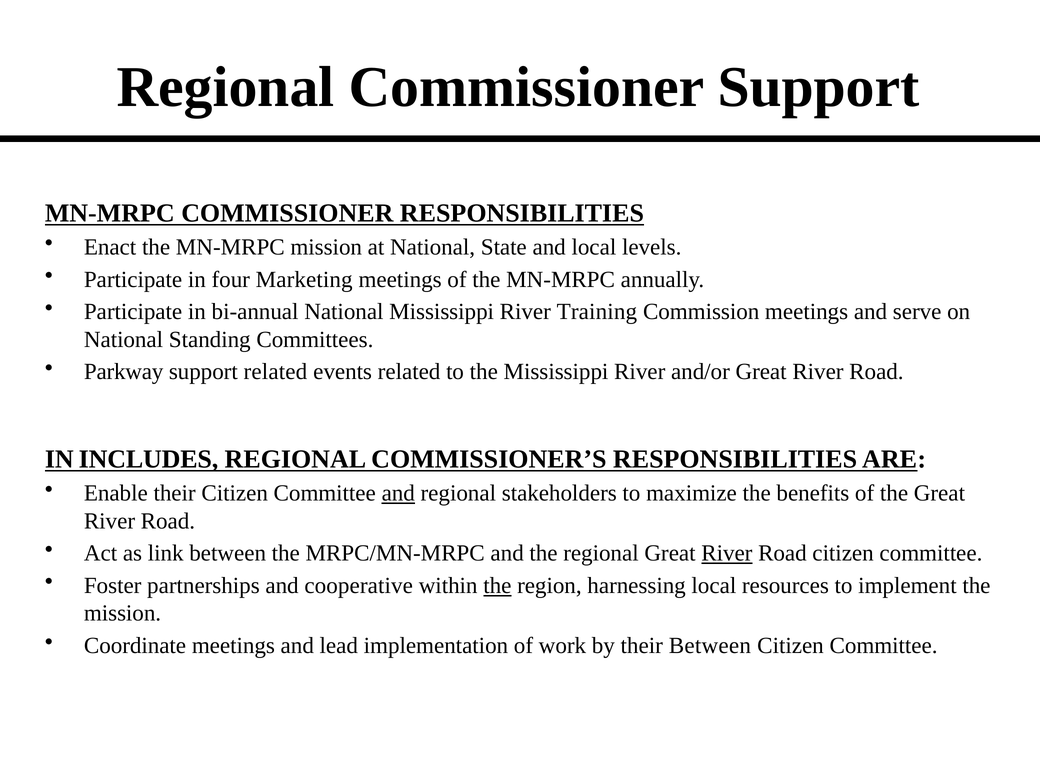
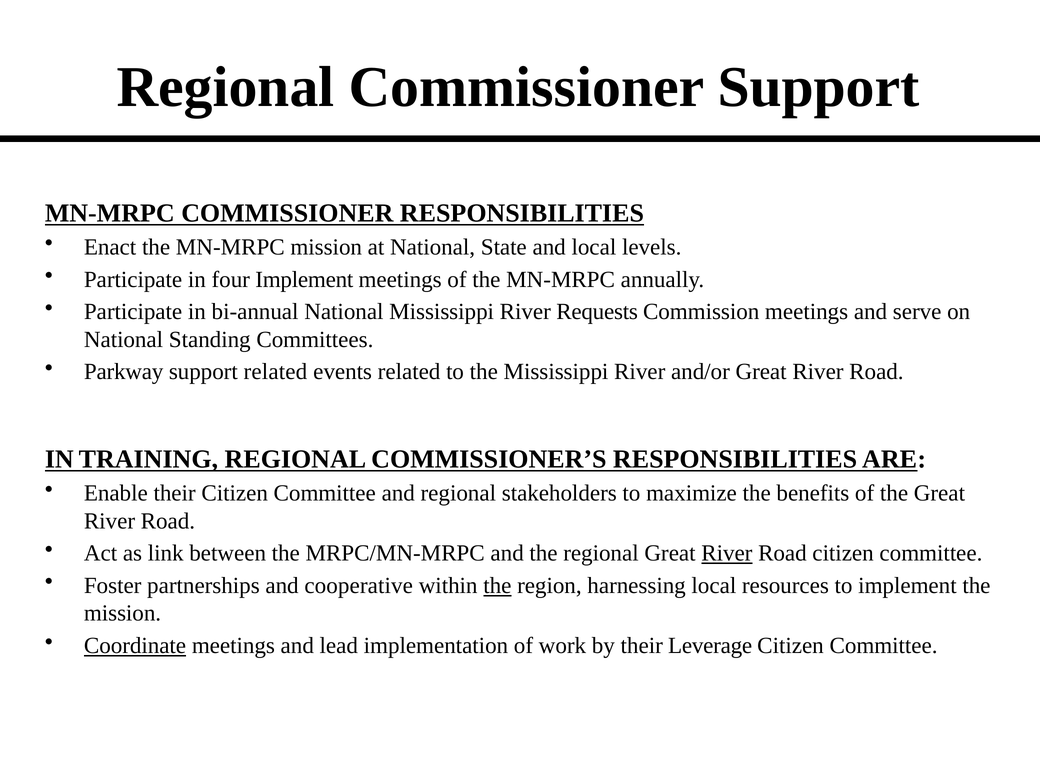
four Marketing: Marketing -> Implement (304, 279)
Training: Training -> Requests (597, 312)
INCLUDES: INCLUDES -> TRAINING (148, 459)
and underline: present -> none (398, 493)
Coordinate underline: none -> present (135, 646)
their Between: Between -> Leverage (710, 646)
